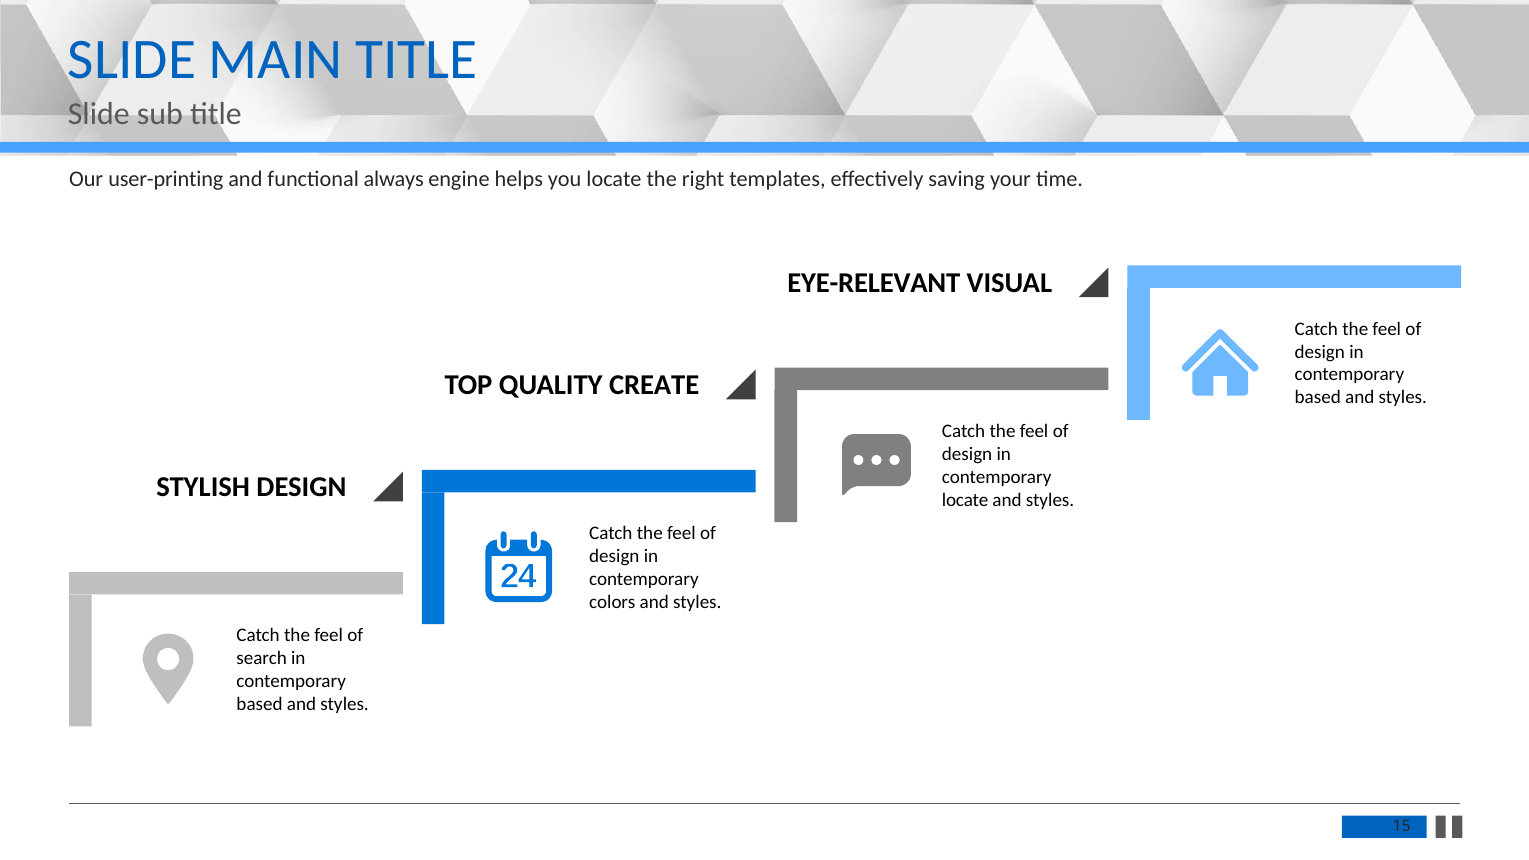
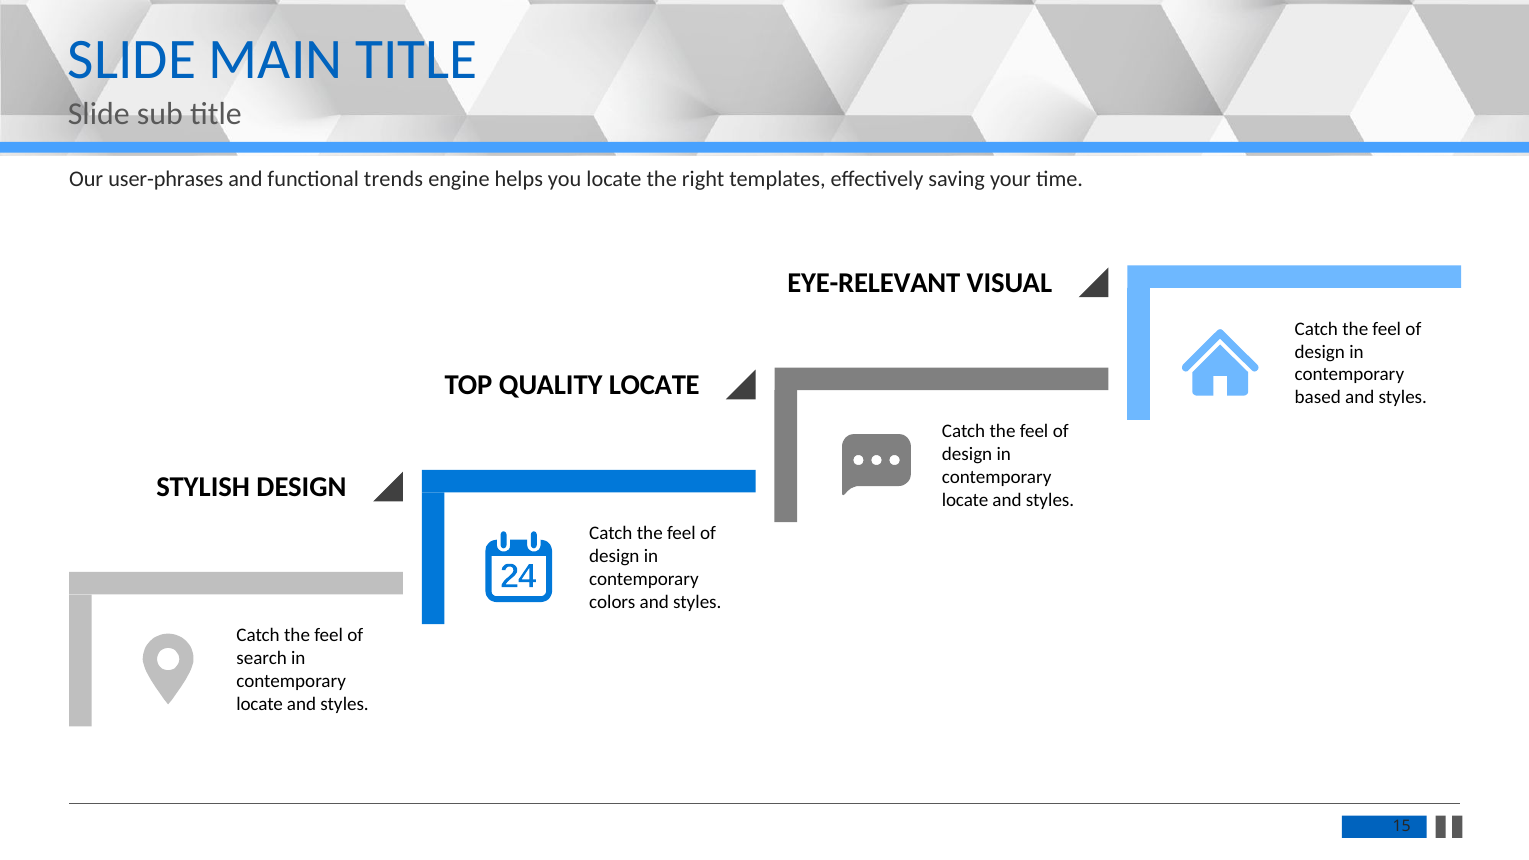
user-printing: user-printing -> user-phrases (166, 179)
always: always -> trends (394, 179)
QUALITY CREATE: CREATE -> LOCATE (654, 385)
based: based -> locate (260, 704)
